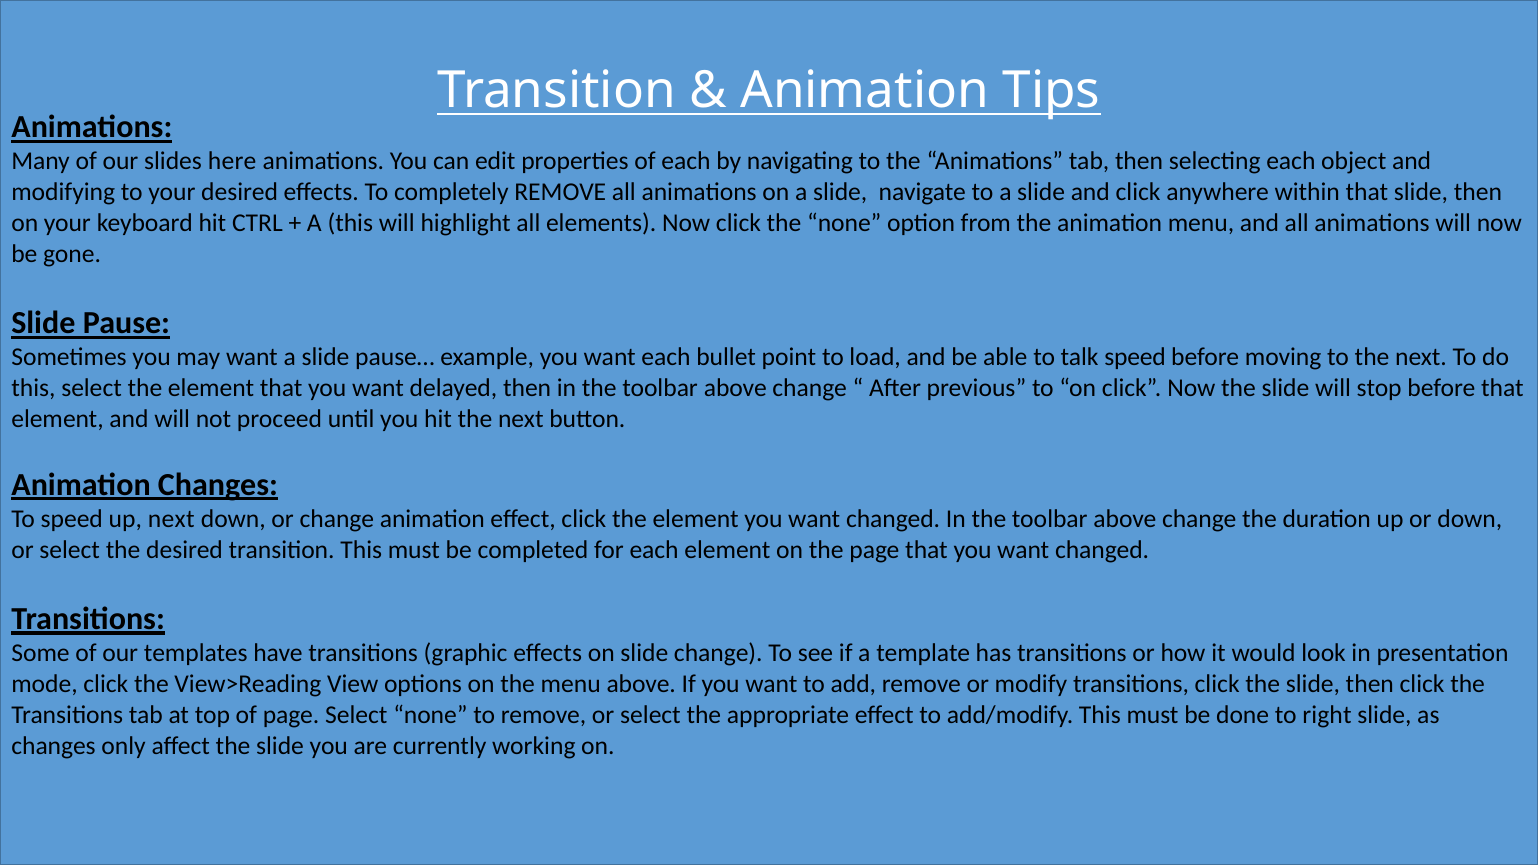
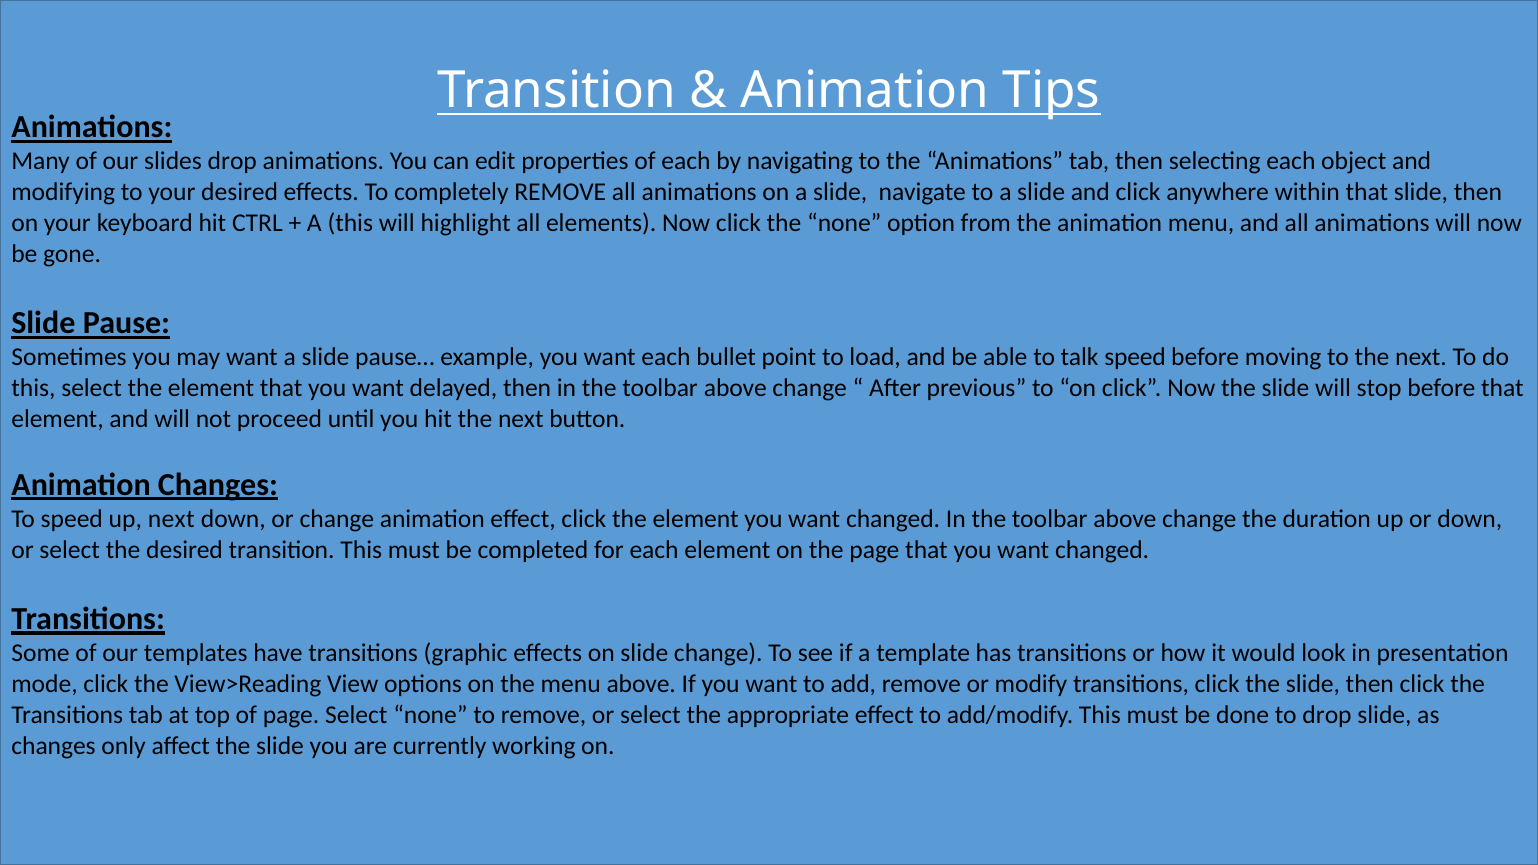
slides here: here -> drop (232, 161)
to right: right -> drop (1327, 715)
